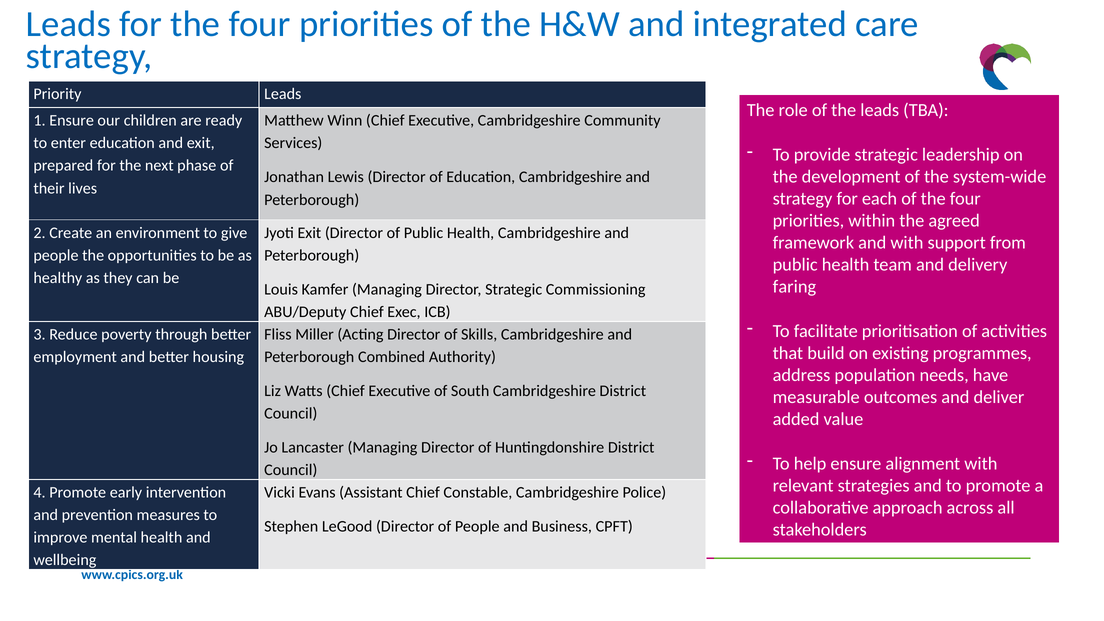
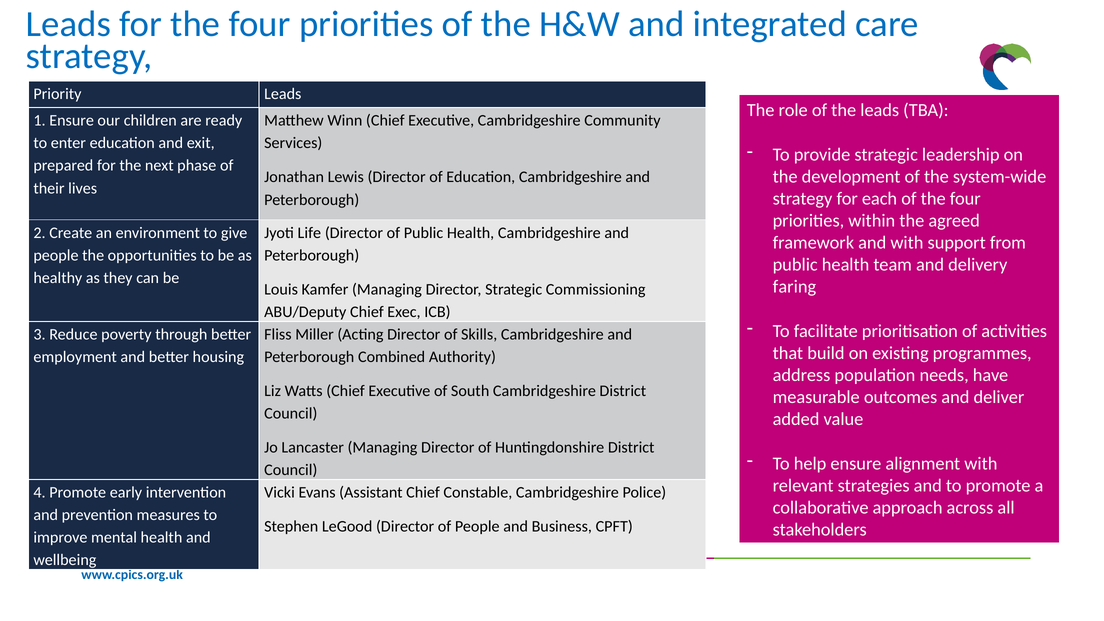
Jyoti Exit: Exit -> Life (309, 233)
